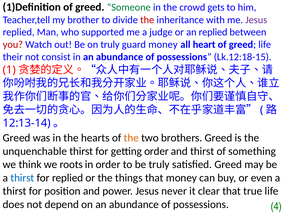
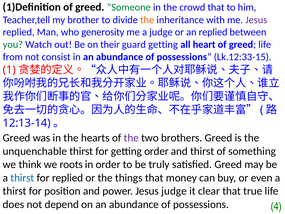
crowd gets: gets -> that (216, 7)
the colour: red -> orange (147, 20)
supported: supported -> generosity (103, 32)
you colour: red -> green (13, 44)
on truly: truly -> their (110, 44)
guard money: money -> getting (163, 44)
their: their -> from (13, 57)
Lk.12:18-15: Lk.12:18-15 -> Lk.12:33-15 (243, 57)
the colour: orange -> purple (131, 138)
Jesus never: never -> judge (174, 191)
